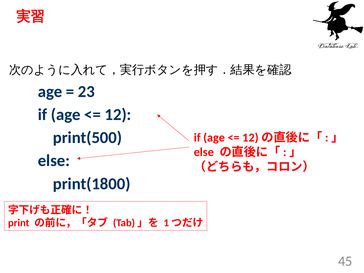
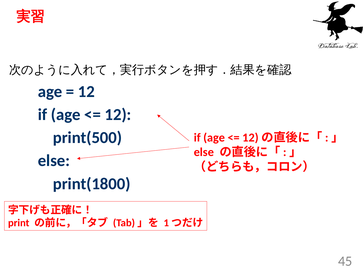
23: 23 -> 12 (86, 91)
